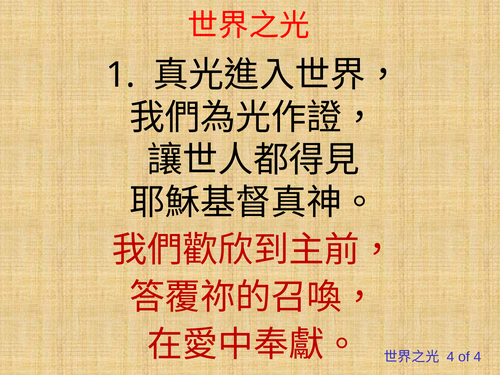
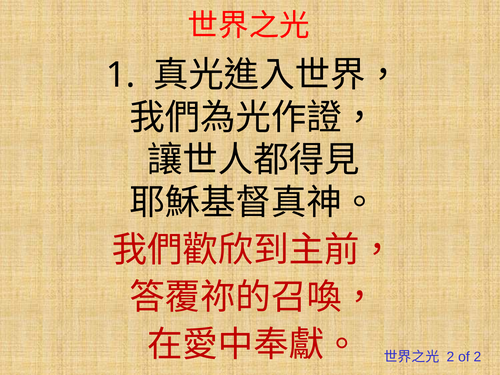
4: 4 -> 2 (450, 357)
of 4: 4 -> 2 (477, 357)
